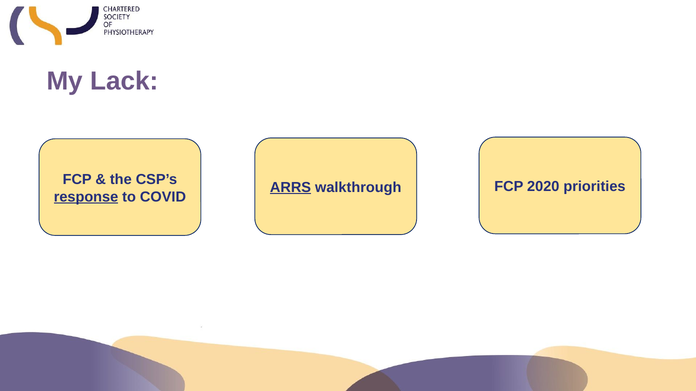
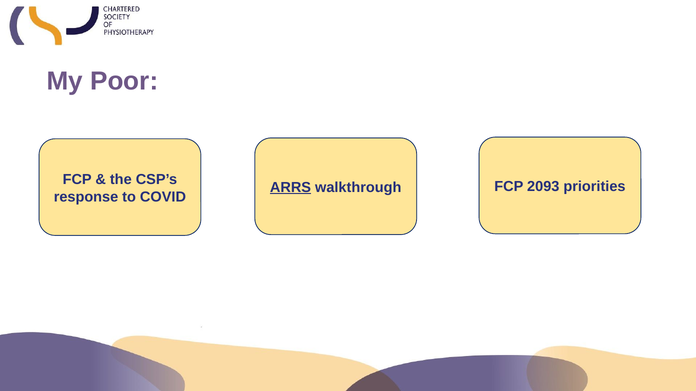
Lack: Lack -> Poor (124, 81)
2020: 2020 -> 2093 (543, 187)
response underline: present -> none (86, 197)
